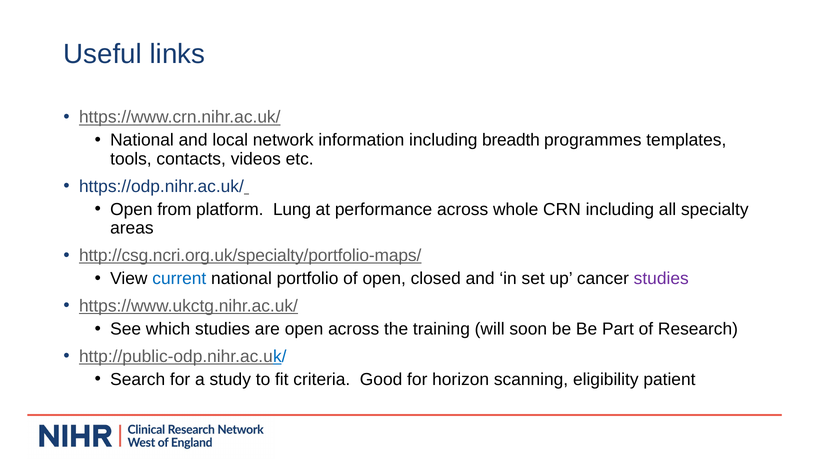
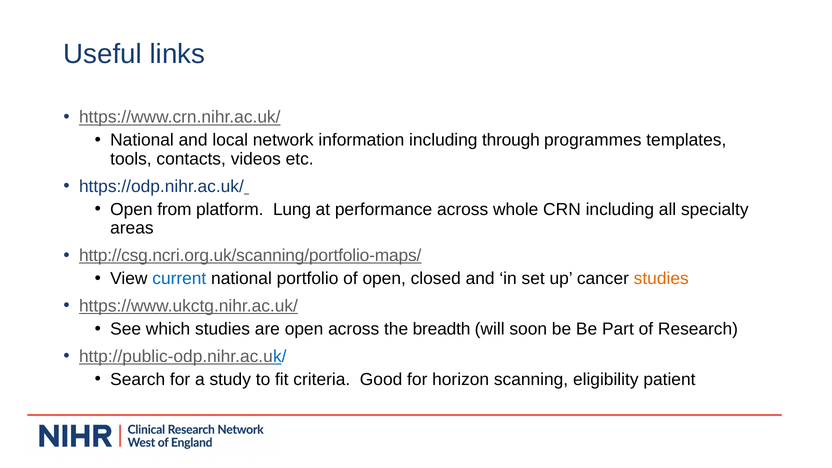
breadth: breadth -> through (511, 140)
http://csg.ncri.org.uk/specialty/portfolio-maps/: http://csg.ncri.org.uk/specialty/portfolio-maps/ -> http://csg.ncri.org.uk/scanning/portfolio-maps/ (250, 255)
studies colour: purple -> orange (661, 278)
training: training -> breadth (442, 329)
